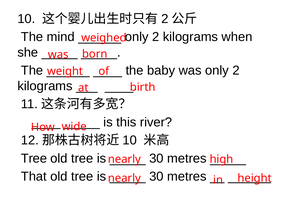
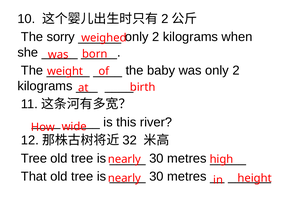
mind: mind -> sorry (61, 37)
10: 10 -> 32 (130, 140)
